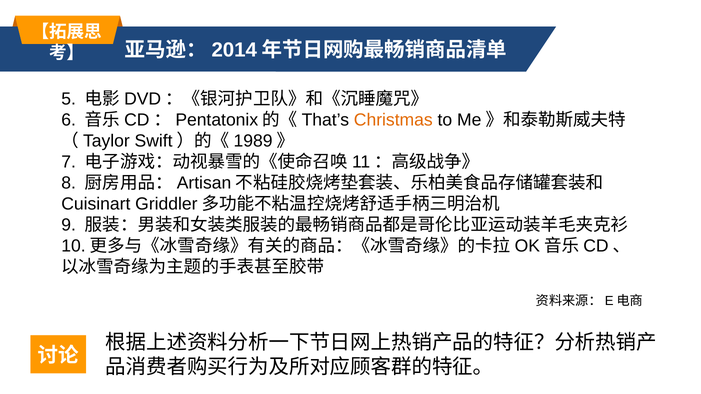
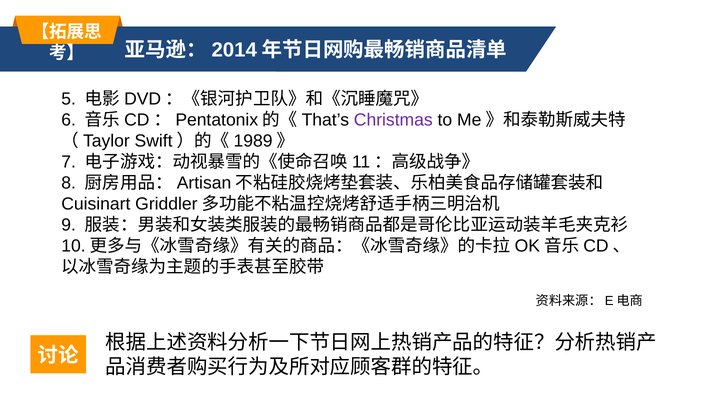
Christmas colour: orange -> purple (393, 120)
